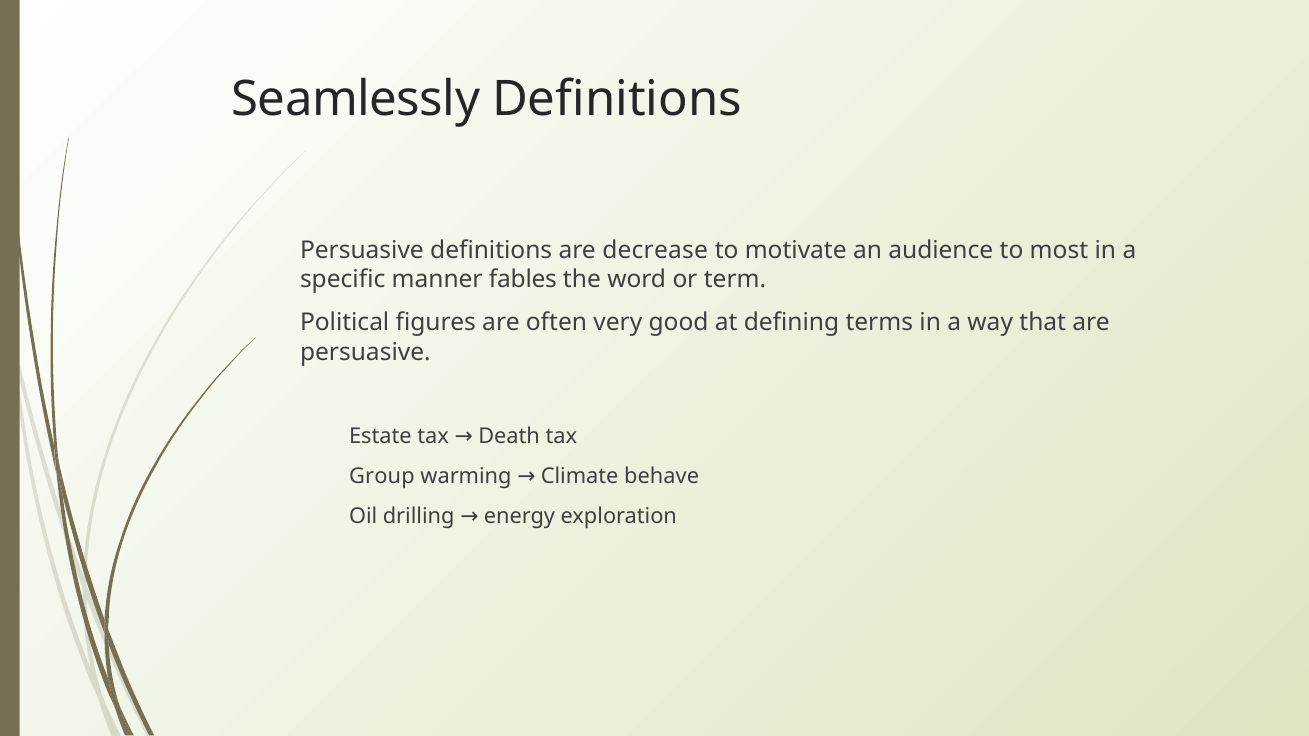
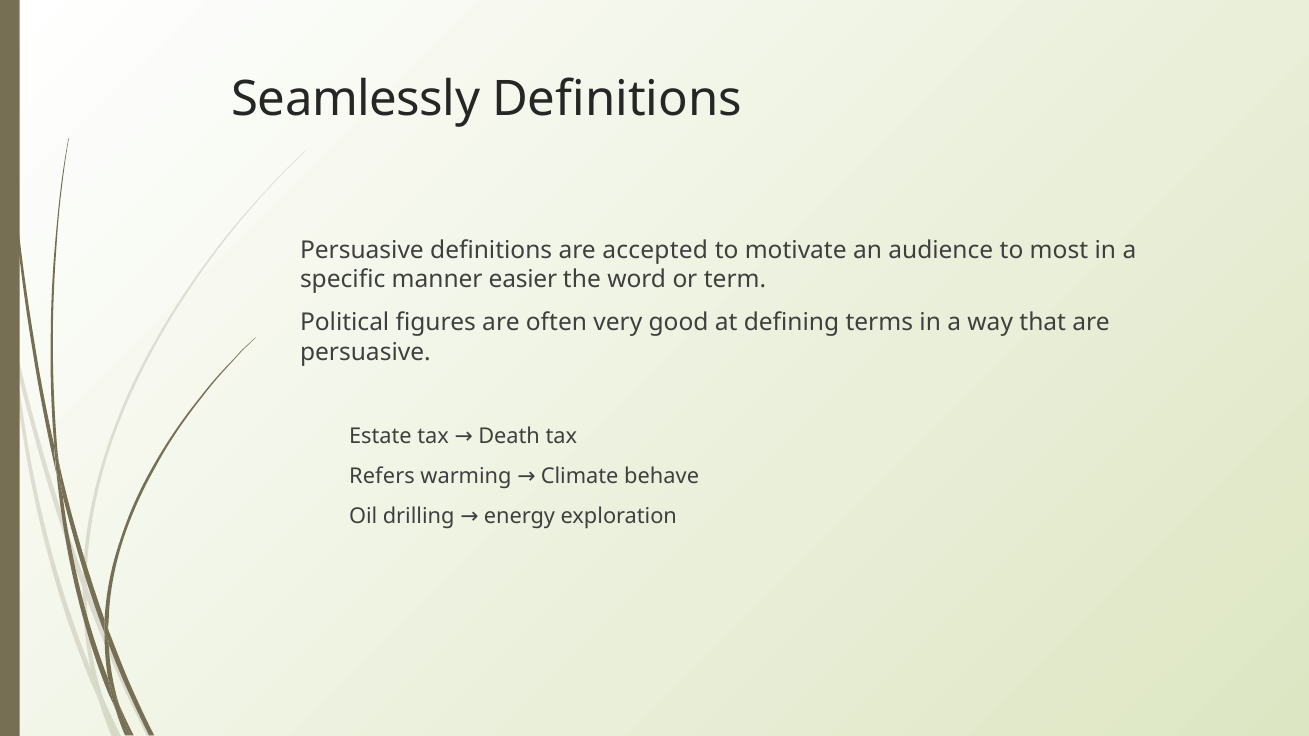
decrease: decrease -> accepted (655, 250)
fables: fables -> easier (523, 280)
Group: Group -> Refers (382, 477)
